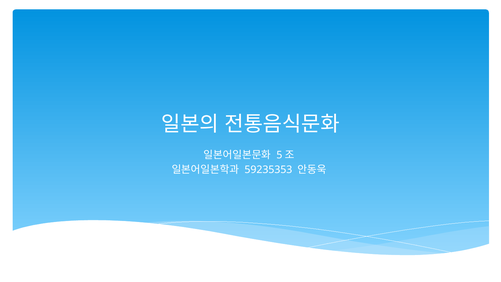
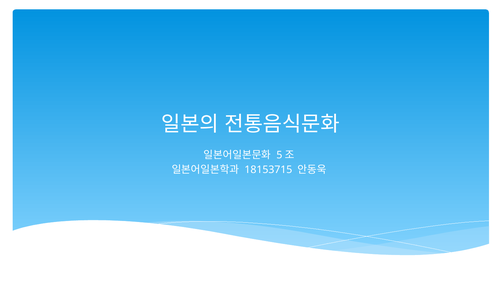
59235353: 59235353 -> 18153715 (268, 170)
